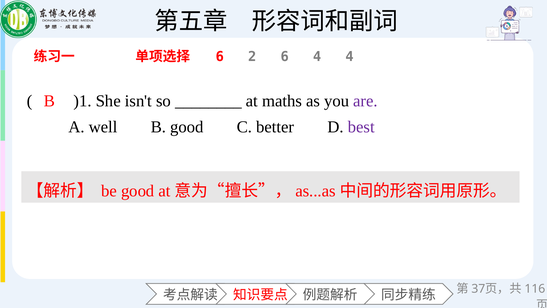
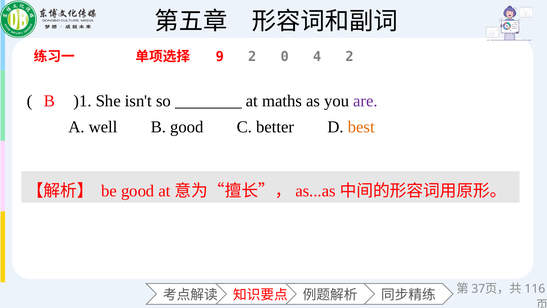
6: 6 -> 9 (220, 56)
2 6: 6 -> 0 (285, 56)
4 4: 4 -> 2 (350, 56)
best colour: purple -> orange (361, 127)
